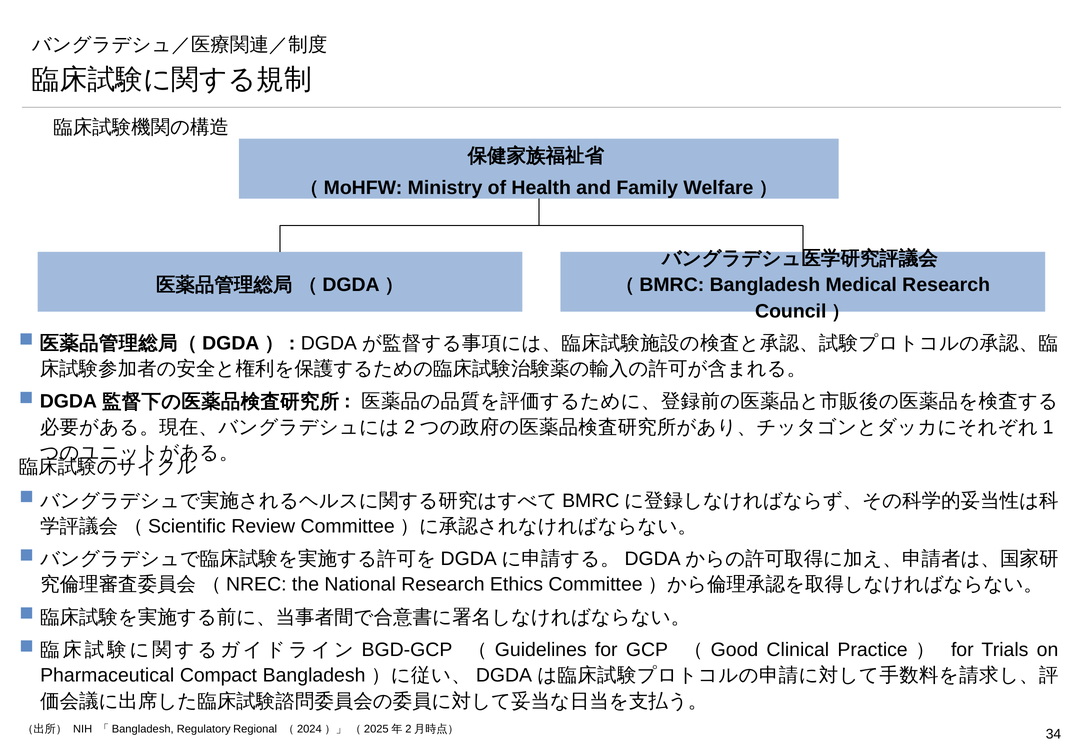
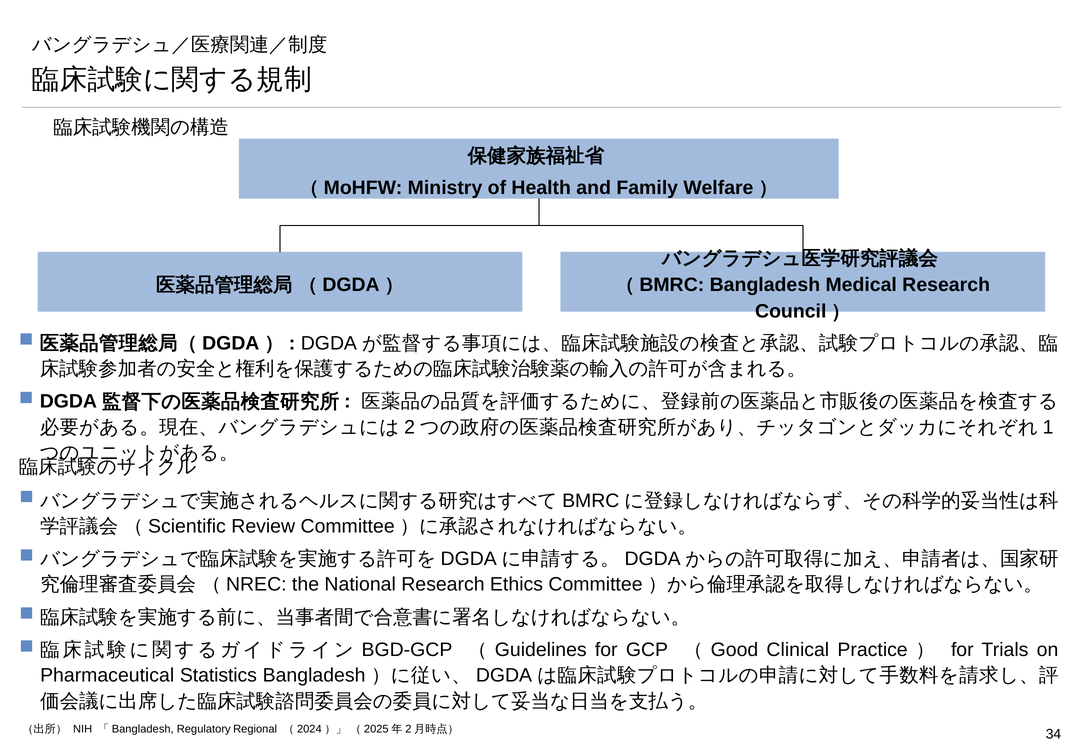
Compact: Compact -> Statistics (218, 675)
